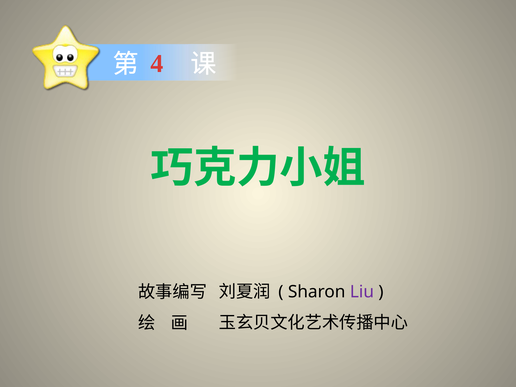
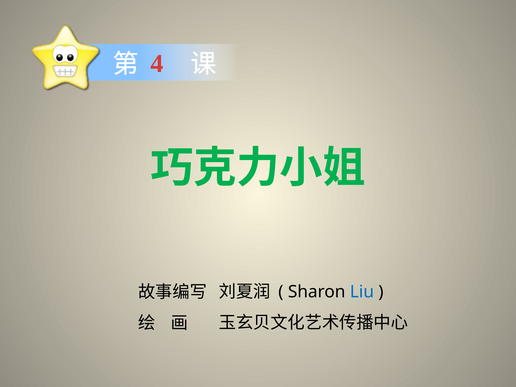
Liu colour: purple -> blue (362, 292)
